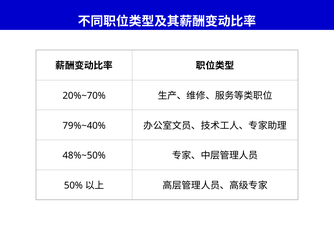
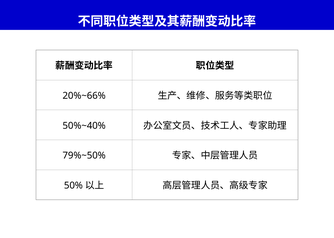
20%~70%: 20%~70% -> 20%~66% (84, 96)
79%~40%: 79%~40% -> 50%~40% (84, 126)
48%~50%: 48%~50% -> 79%~50% (84, 156)
